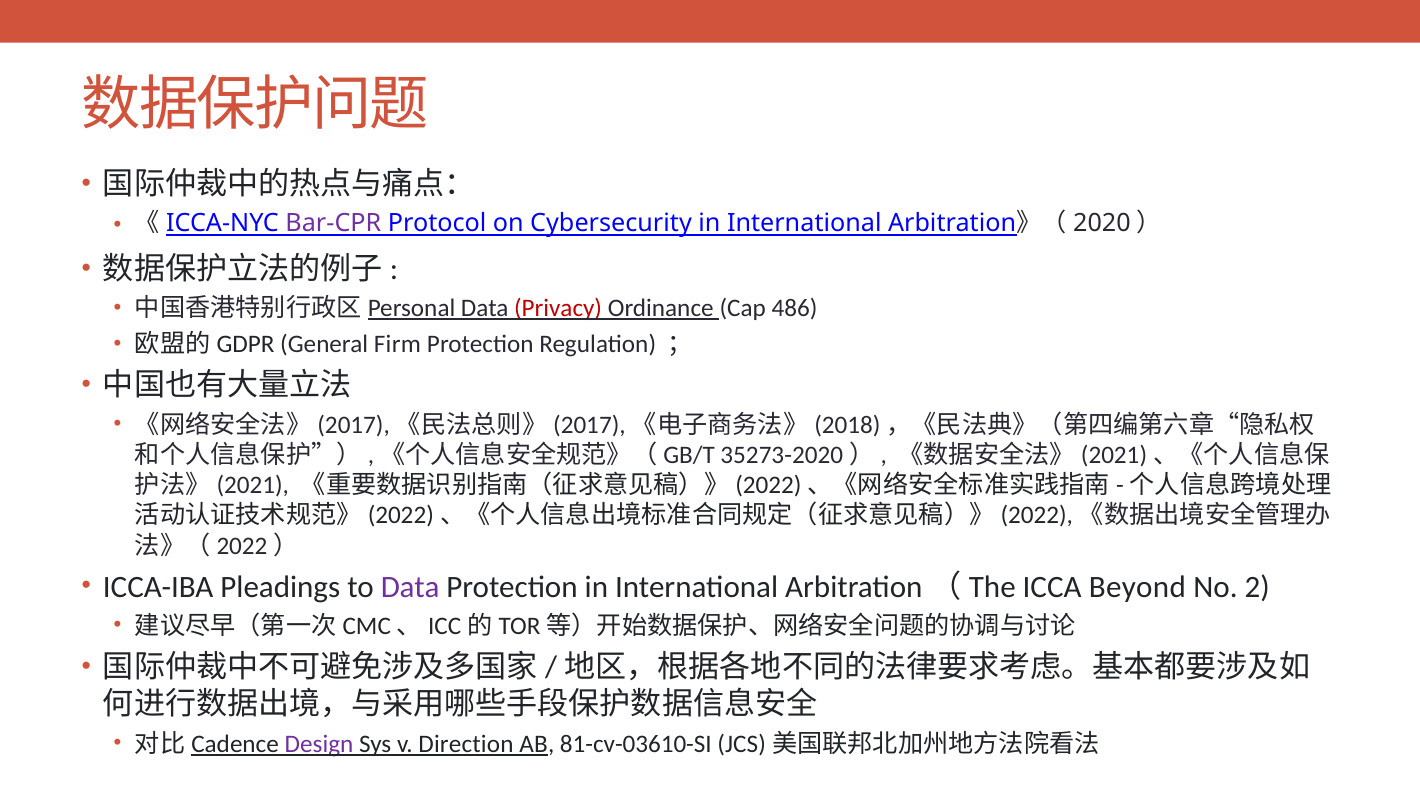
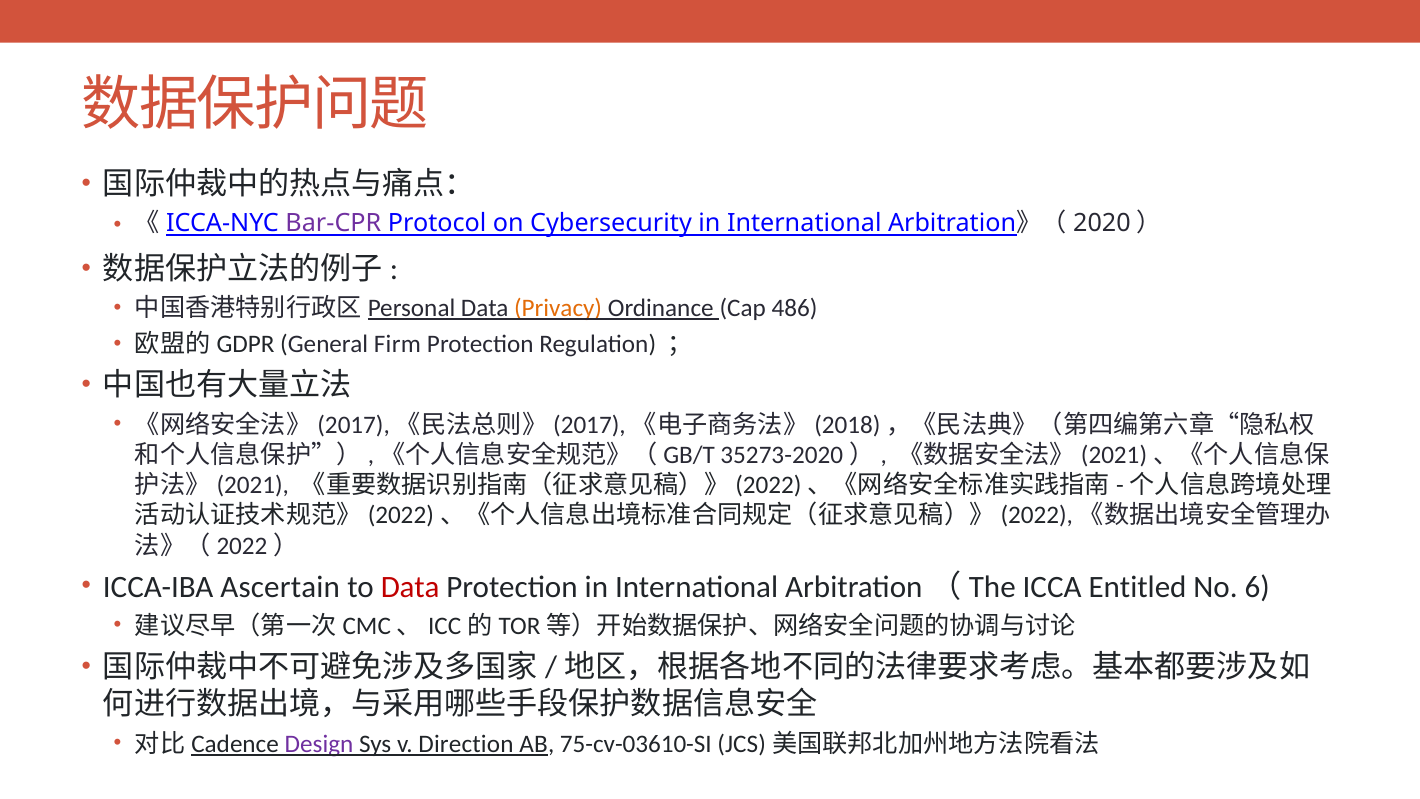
Privacy colour: red -> orange (558, 308)
Pleadings: Pleadings -> Ascertain (280, 587)
Data colour: purple -> red (410, 587)
Beyond: Beyond -> Entitled (1138, 587)
2: 2 -> 6 (1257, 587)
81-cv-03610-SI: 81-cv-03610-SI -> 75-cv-03610-SI (636, 744)
